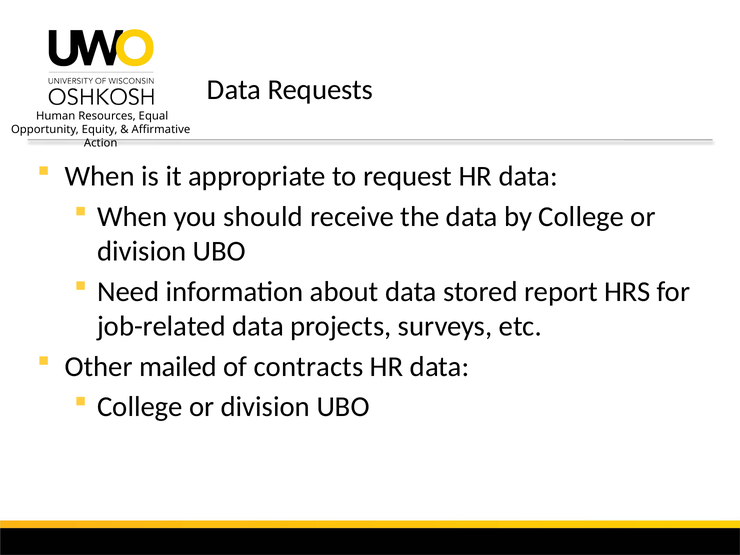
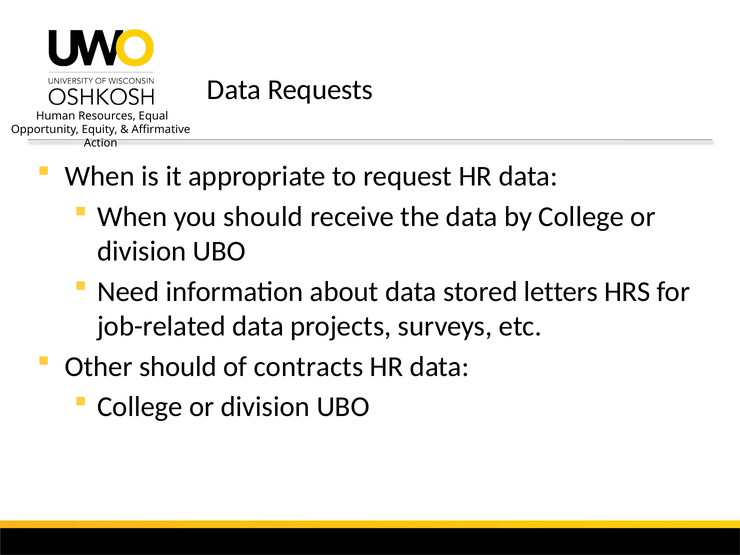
report: report -> letters (561, 292)
Other mailed: mailed -> should (178, 367)
